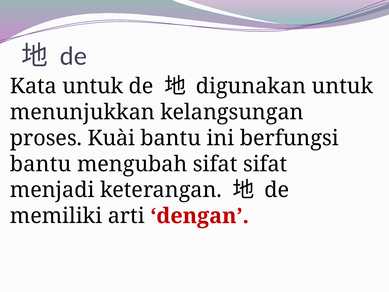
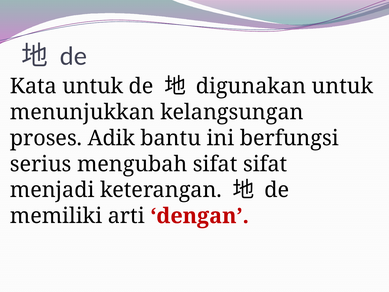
Kuài: Kuài -> Adik (111, 138)
bantu: bantu -> serius (41, 164)
